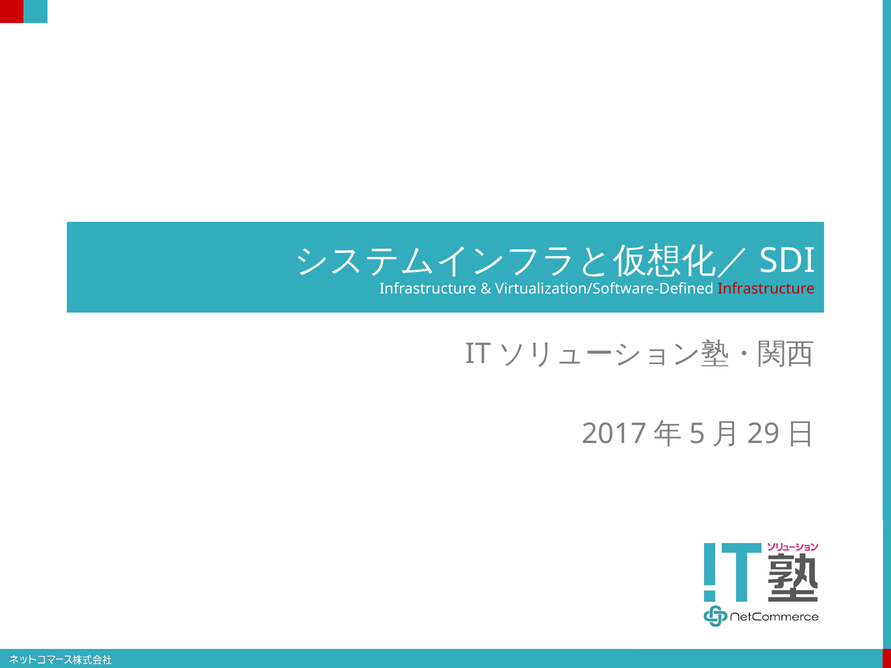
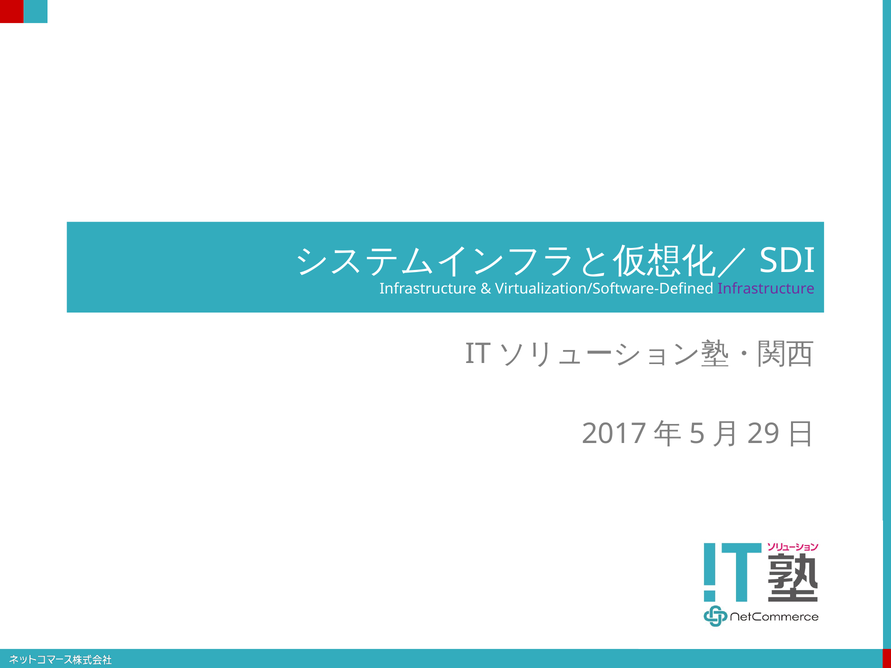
Infrastructure colour: red -> purple (766, 289)
